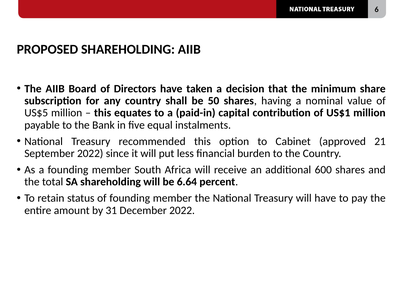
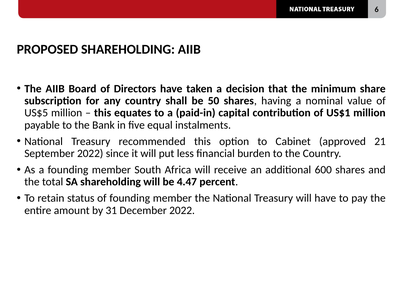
6.64: 6.64 -> 4.47 (187, 182)
